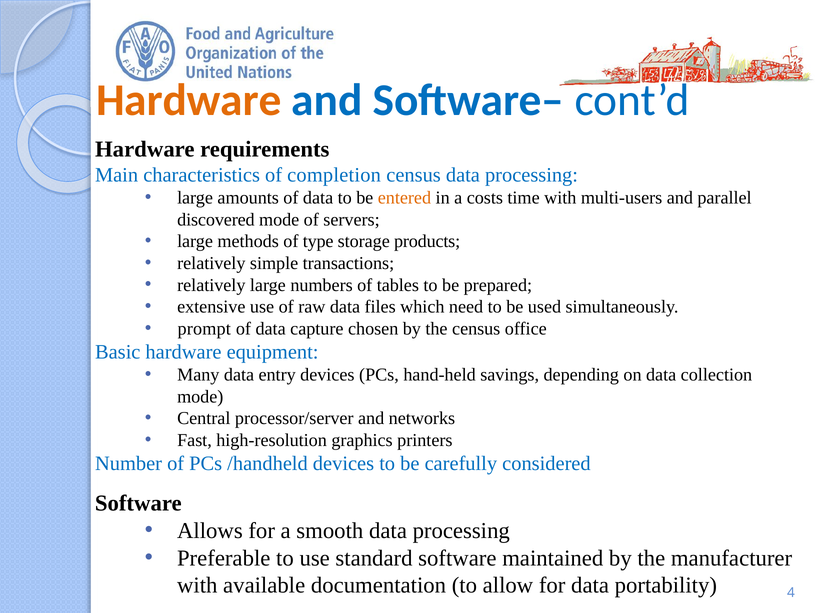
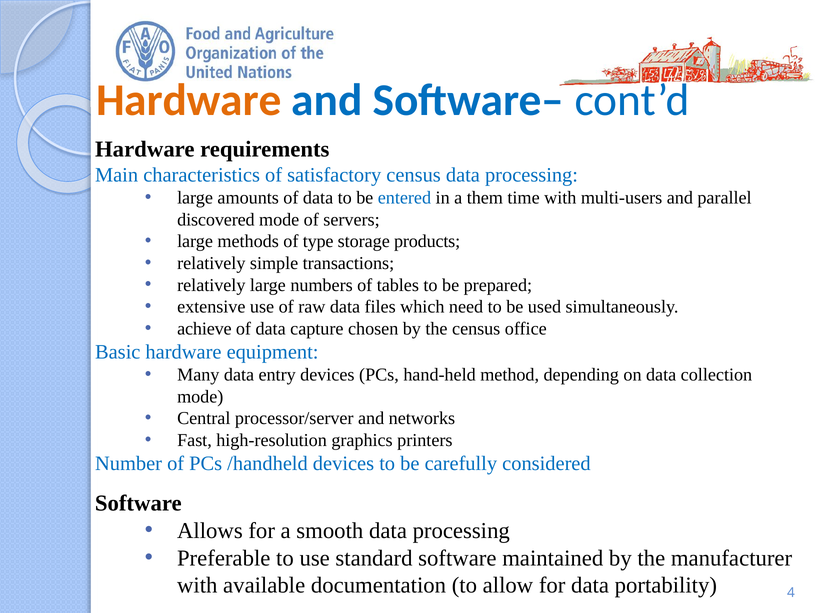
completion: completion -> satisfactory (334, 175)
entered colour: orange -> blue (404, 198)
costs: costs -> them (485, 198)
prompt: prompt -> achieve (204, 329)
savings: savings -> method (510, 375)
